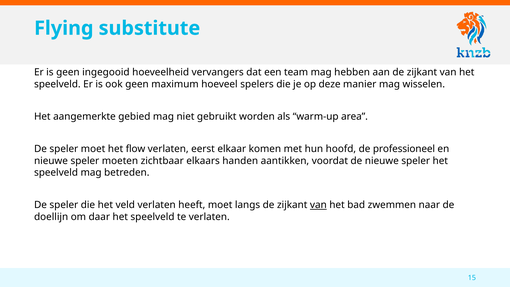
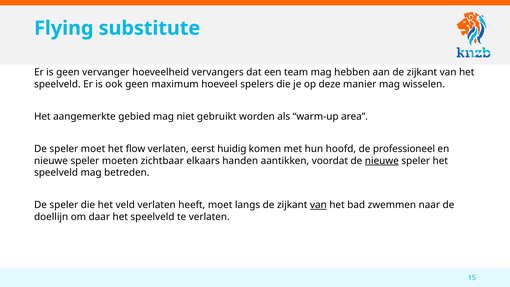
ingegooid: ingegooid -> vervanger (106, 72)
elkaar: elkaar -> huidig (232, 149)
nieuwe underline: none -> present (382, 161)
